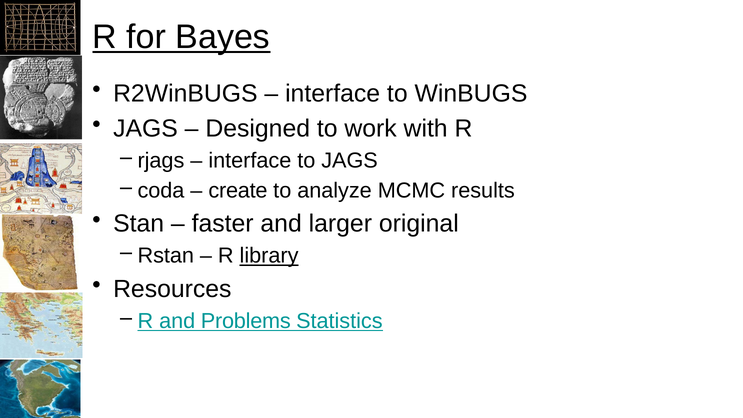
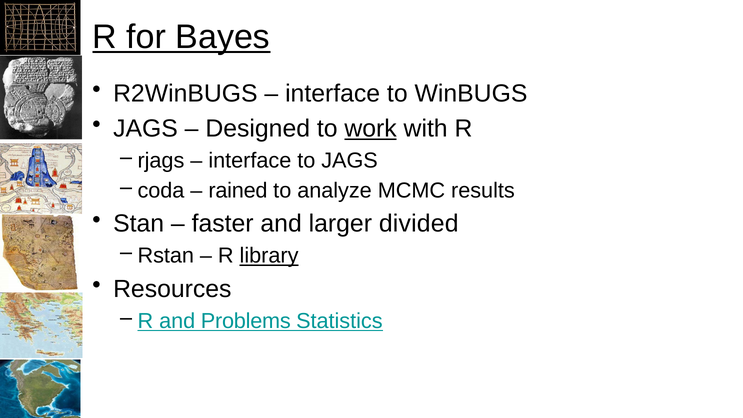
work underline: none -> present (371, 128)
create: create -> rained (238, 191)
original: original -> divided (419, 224)
